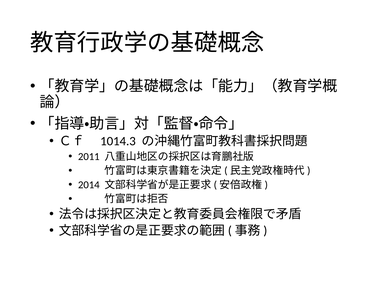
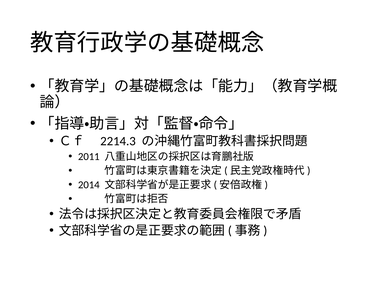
1014.3: 1014.3 -> 2214.3 (118, 141)
